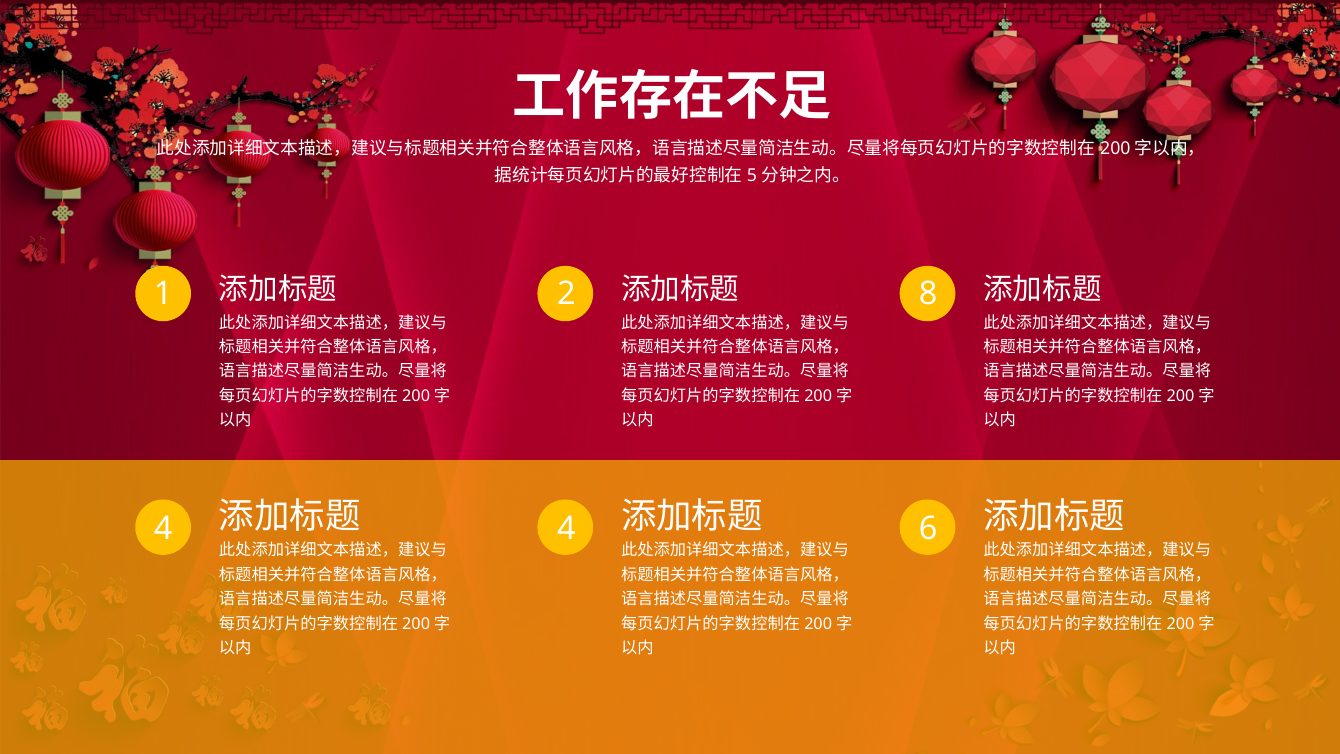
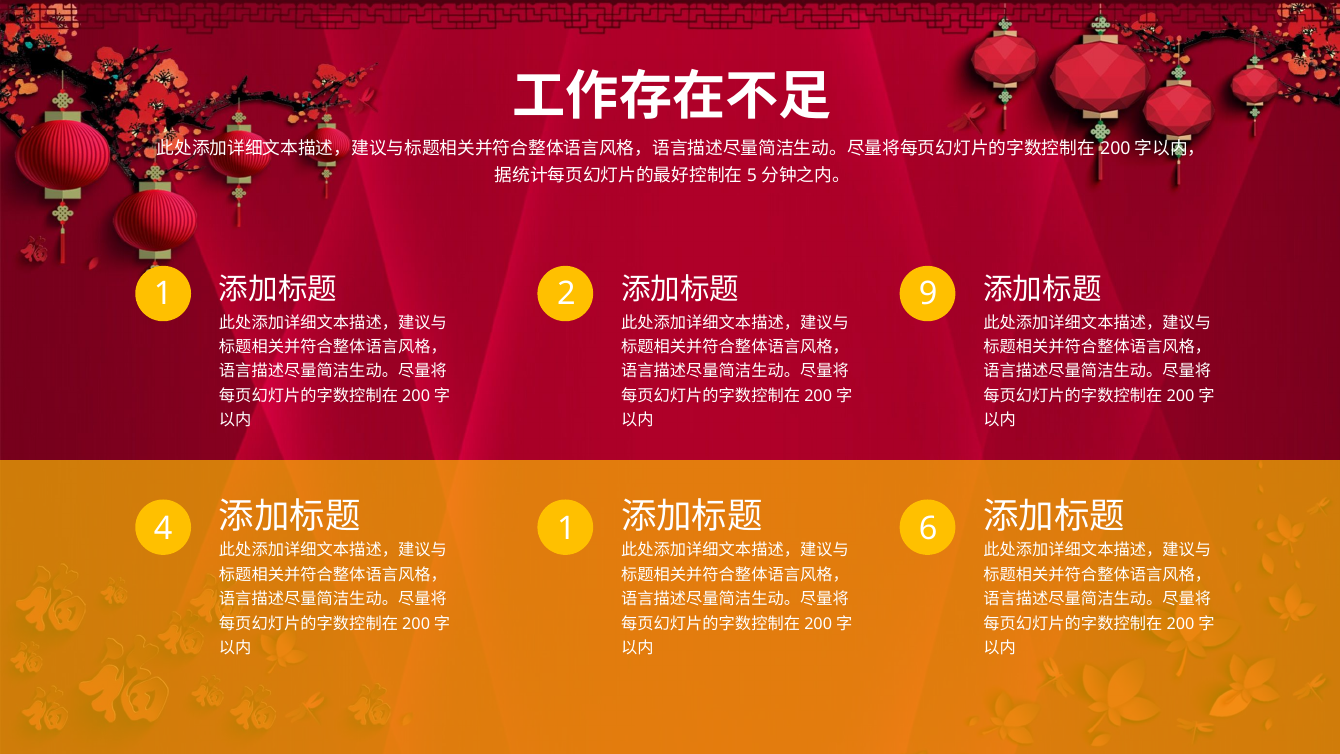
8: 8 -> 9 (928, 294)
4 4: 4 -> 1 (567, 528)
